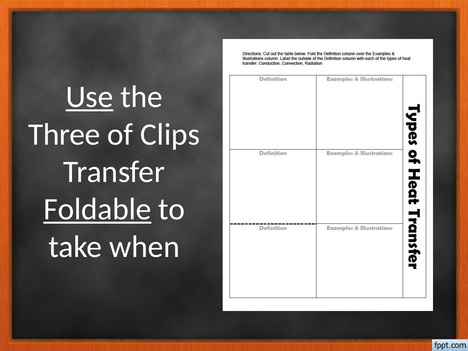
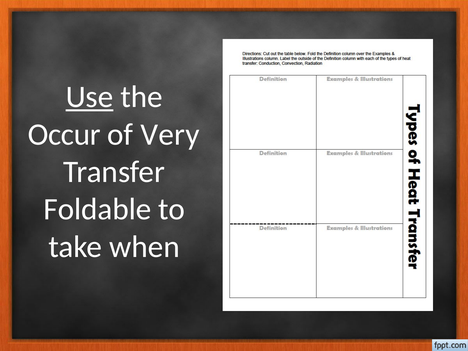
Three: Three -> Occur (64, 134)
Clips: Clips -> Very (170, 134)
Foldable underline: present -> none (97, 209)
